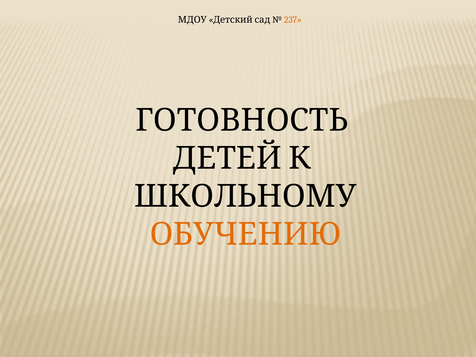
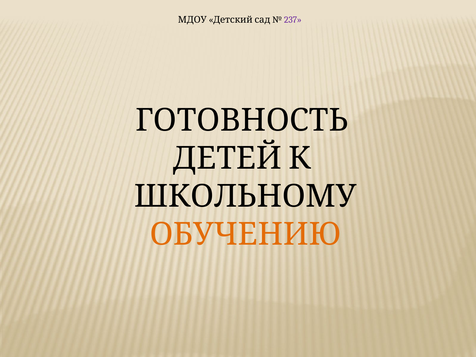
237 colour: orange -> purple (293, 20)
